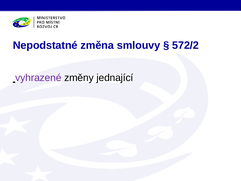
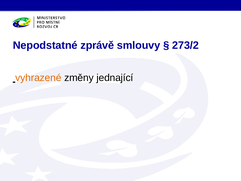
změna: změna -> zprávě (97, 45)
572/2: 572/2 -> 273/2 (186, 45)
vyhrazené colour: purple -> orange (38, 78)
